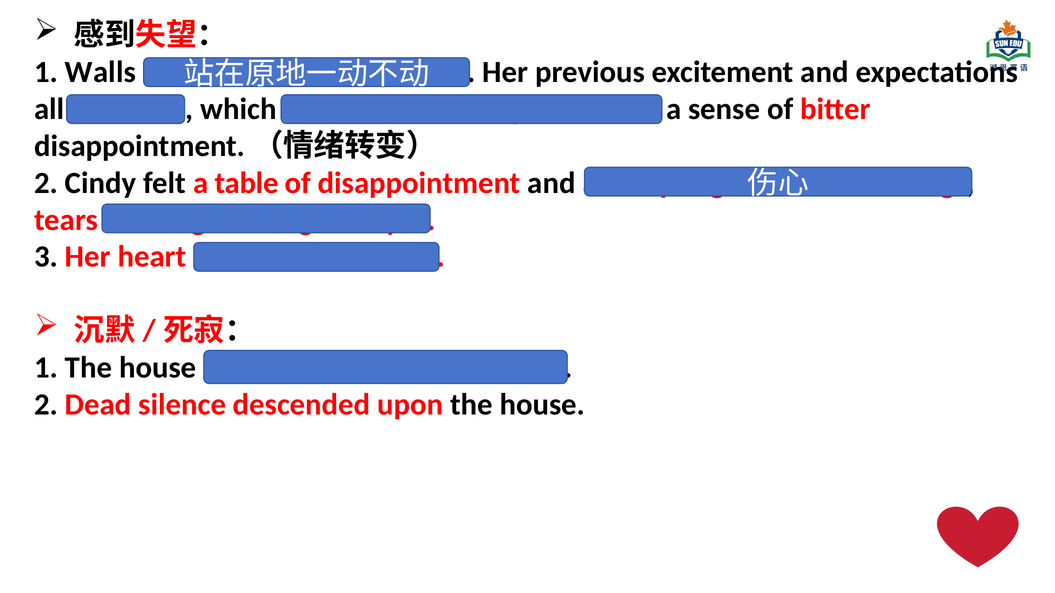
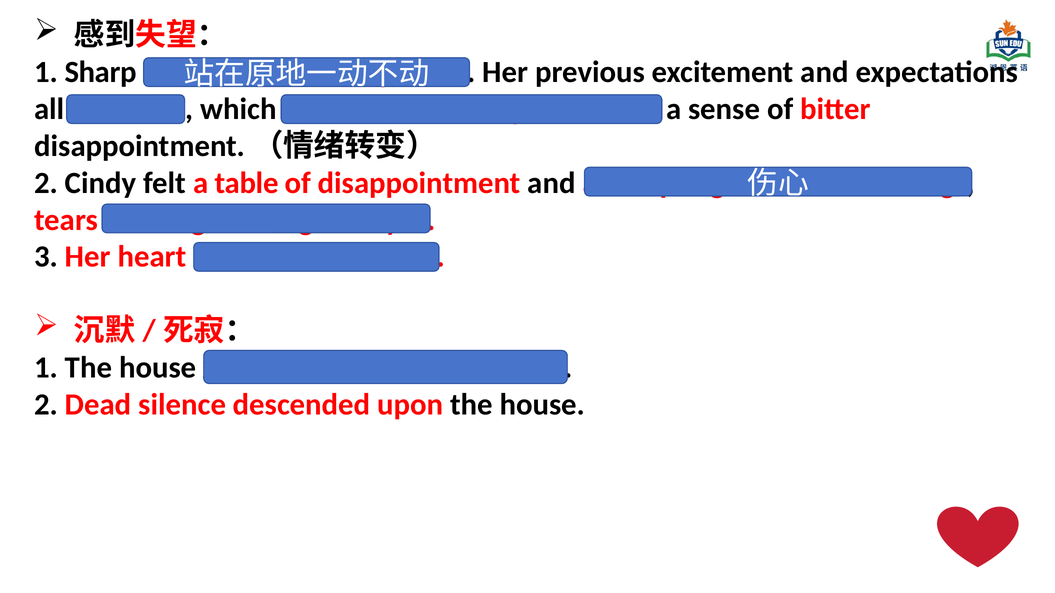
1 Walls: Walls -> Sharp (101, 72)
